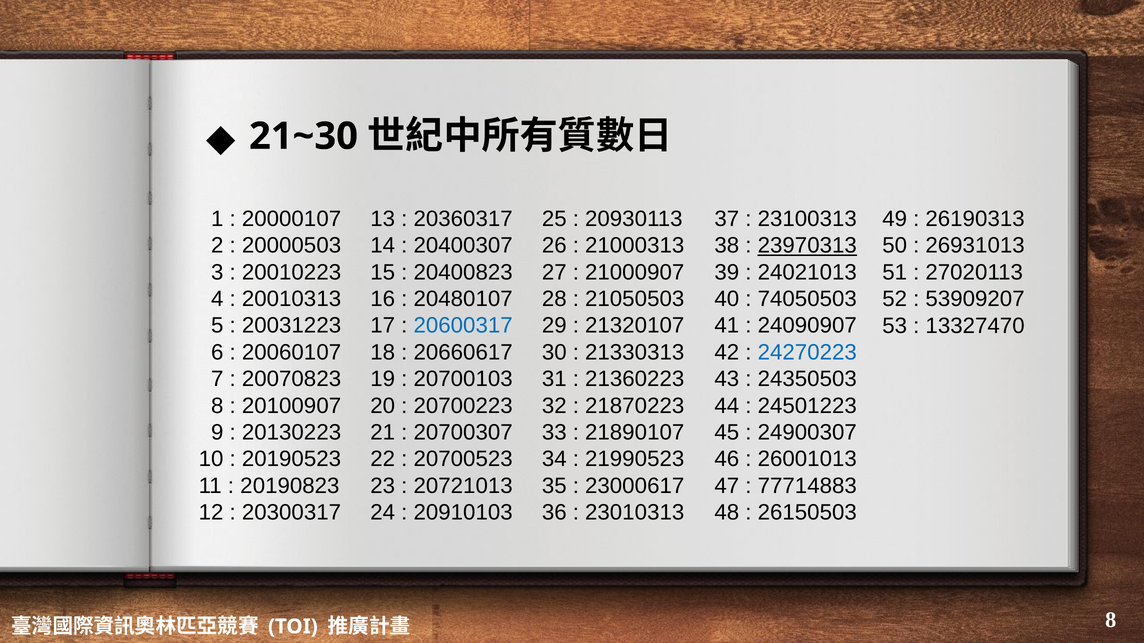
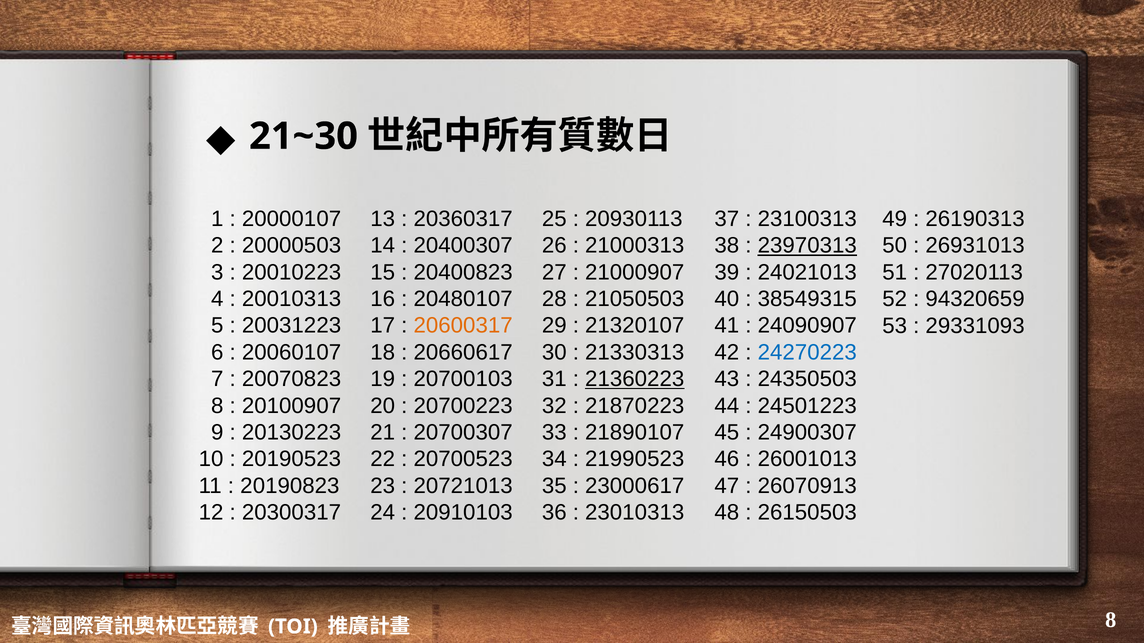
74050503: 74050503 -> 38549315 (807, 299)
53909207: 53909207 -> 94320659 (975, 299)
20600317 colour: blue -> orange (463, 326)
13327470: 13327470 -> 29331093 (975, 326)
21360223 underline: none -> present (635, 379)
77714883: 77714883 -> 26070913 (807, 486)
